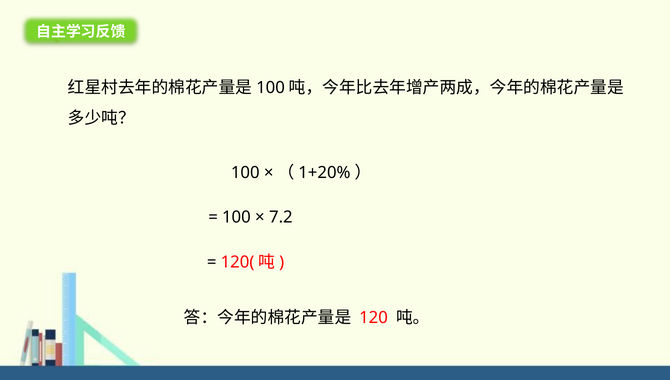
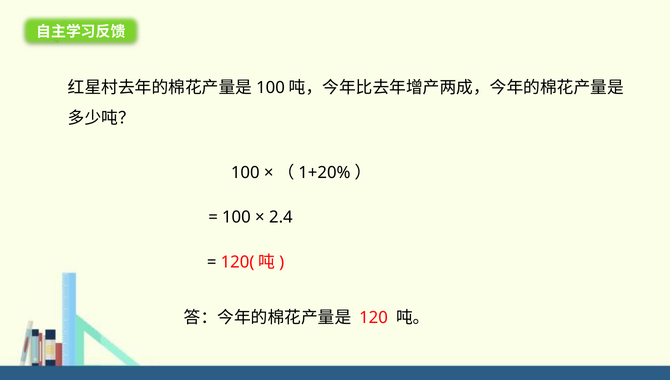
7.2: 7.2 -> 2.4 (281, 217)
